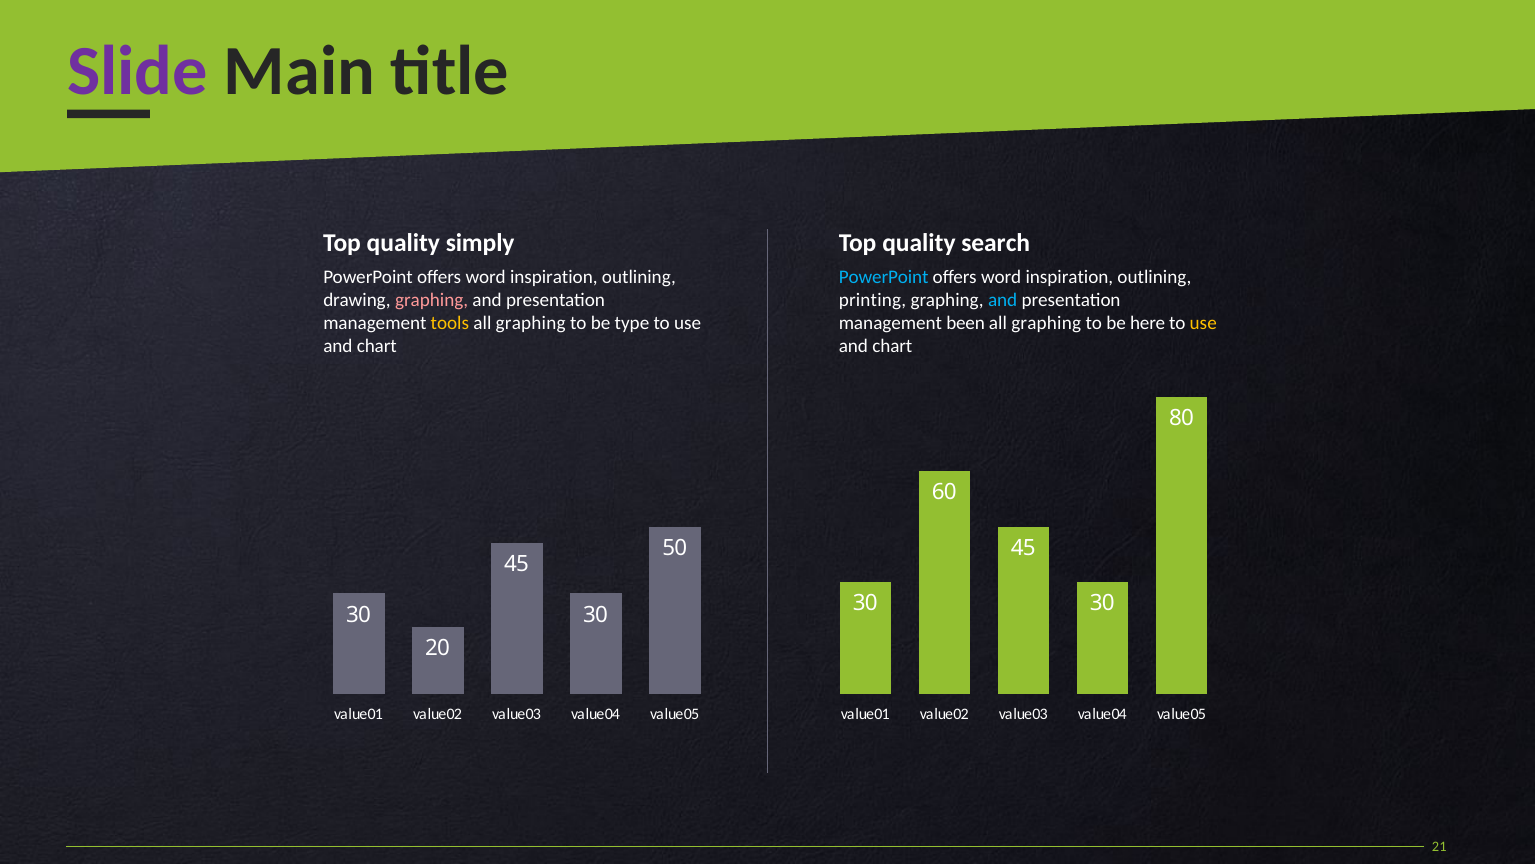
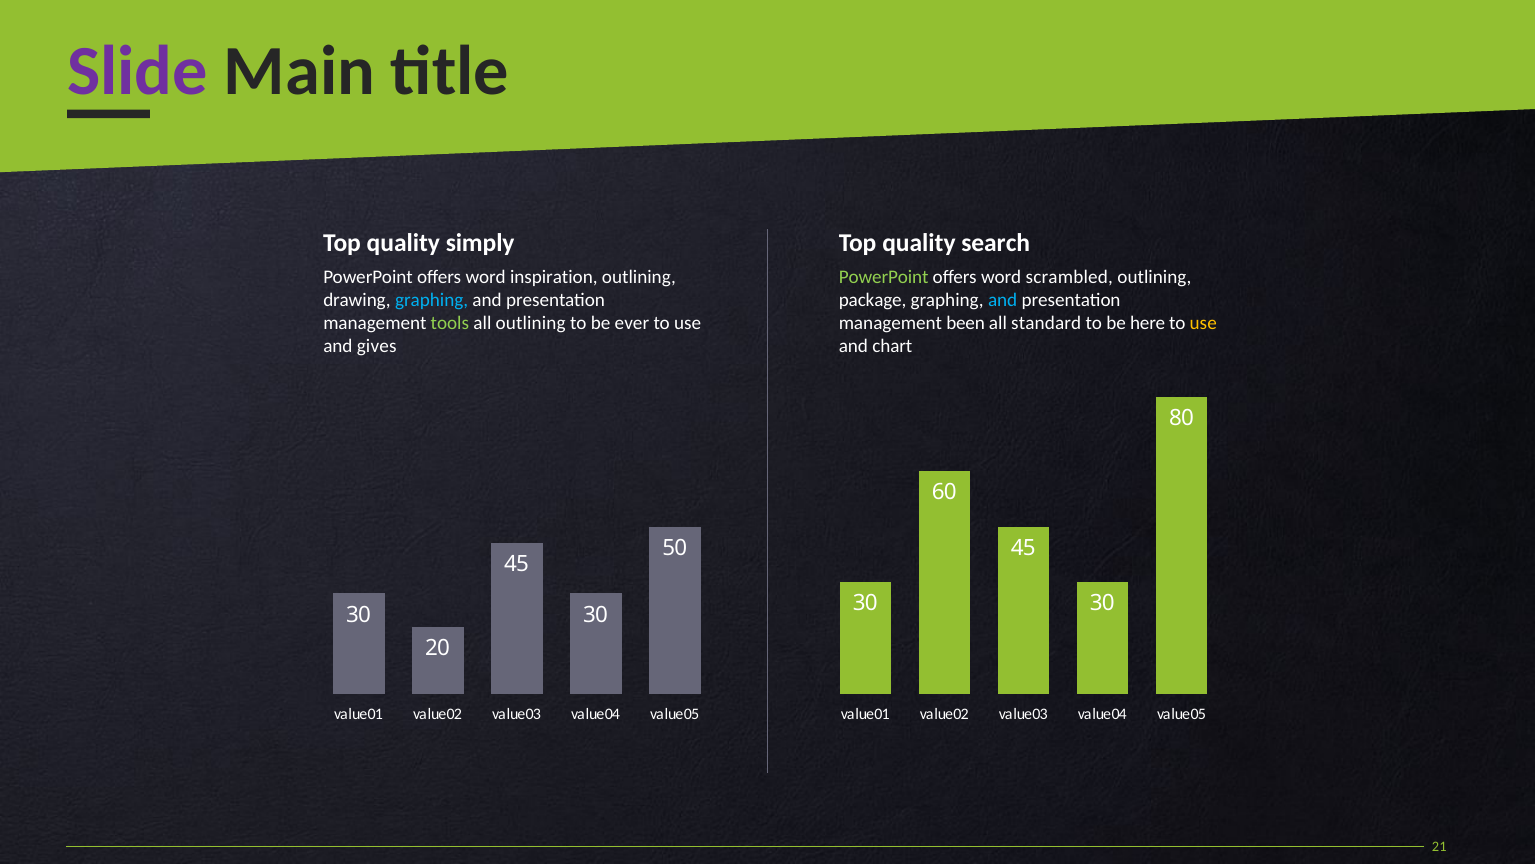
PowerPoint colour: light blue -> light green (884, 277)
inspiration: inspiration -> scrambled (1069, 277)
graphing colour: pink -> light blue (432, 300)
printing: printing -> package (873, 300)
tools colour: yellow -> light green (450, 323)
graphing: graphing -> outlining (531, 323)
type: type -> ever (632, 323)
graphing: graphing -> standard (1046, 323)
chart: chart -> gives (377, 346)
